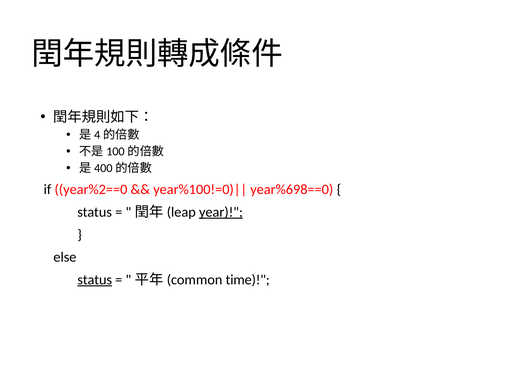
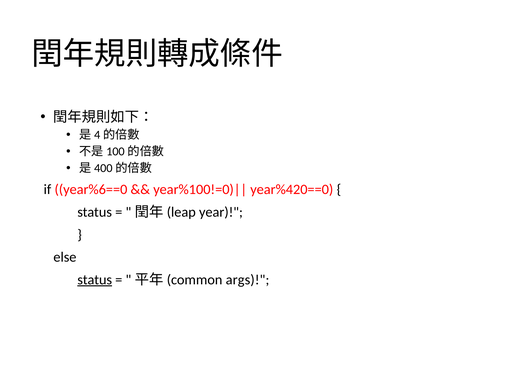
year%2==0: year%2==0 -> year%6==0 (91, 190)
year%698==0: year%698==0 -> year%420==0 (292, 190)
year underline: present -> none (221, 212)
time: time -> args (248, 280)
